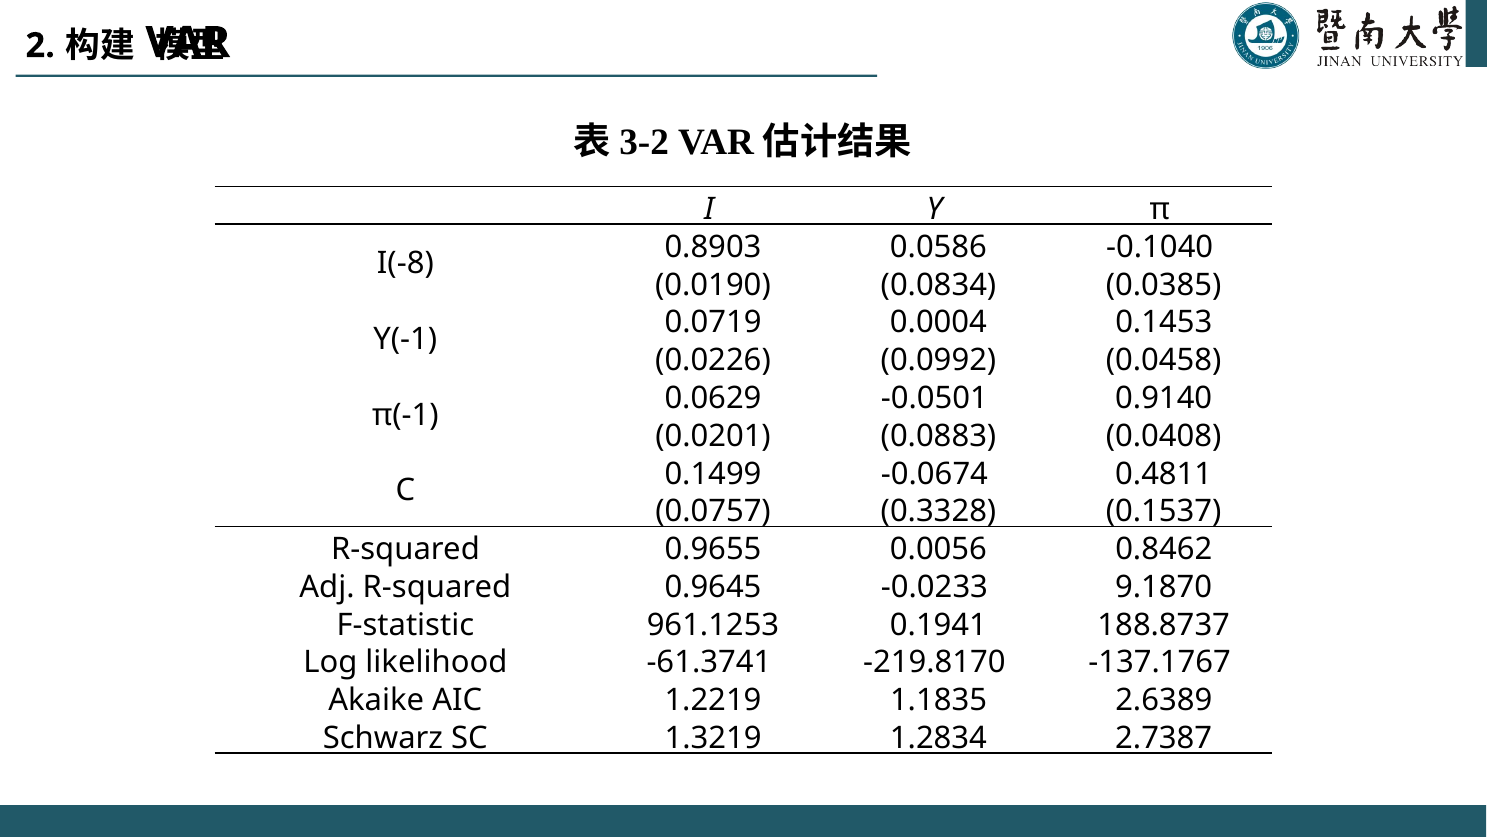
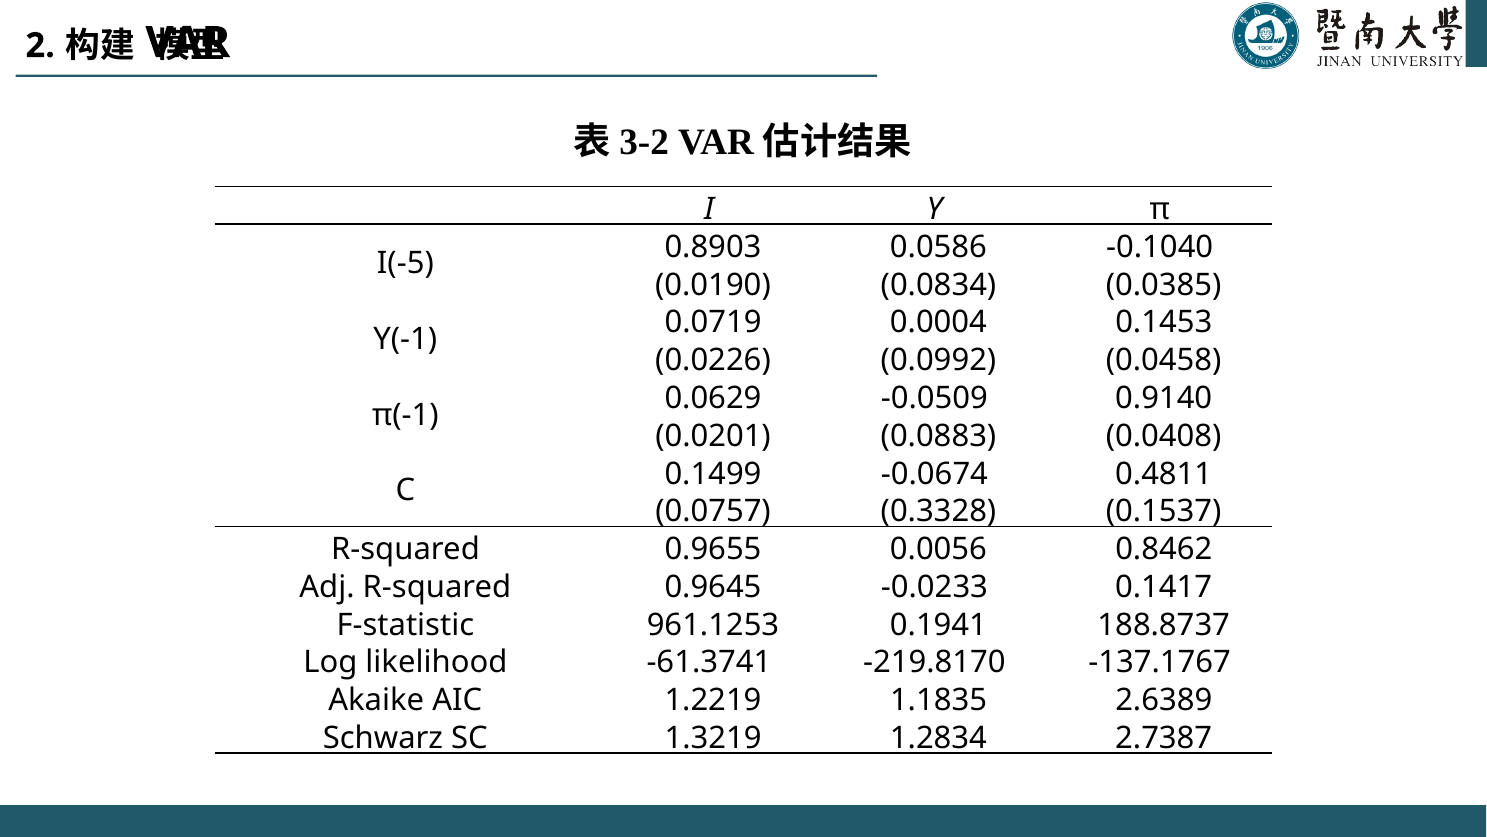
I(-8: I(-8 -> I(-5 (405, 264)
-0.0501: -0.0501 -> -0.0509 (934, 398)
9.1870: 9.1870 -> 0.1417 (1164, 587)
